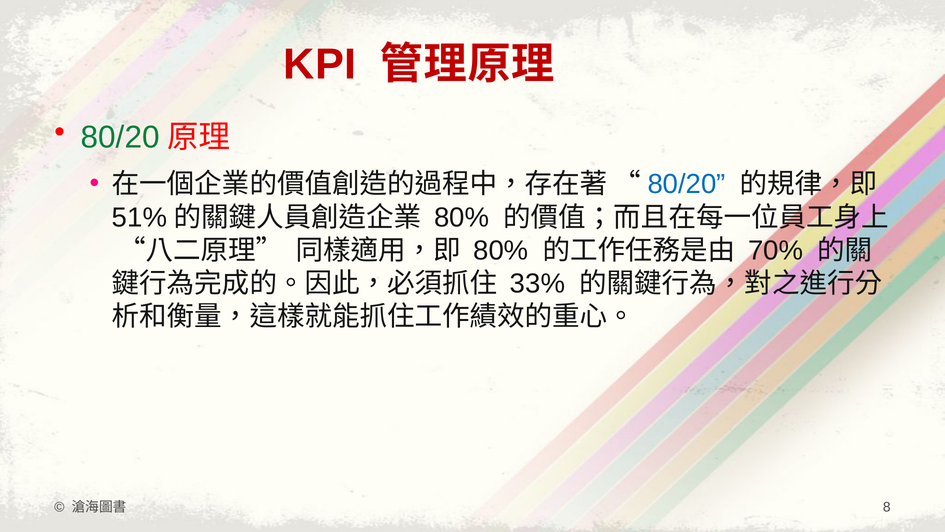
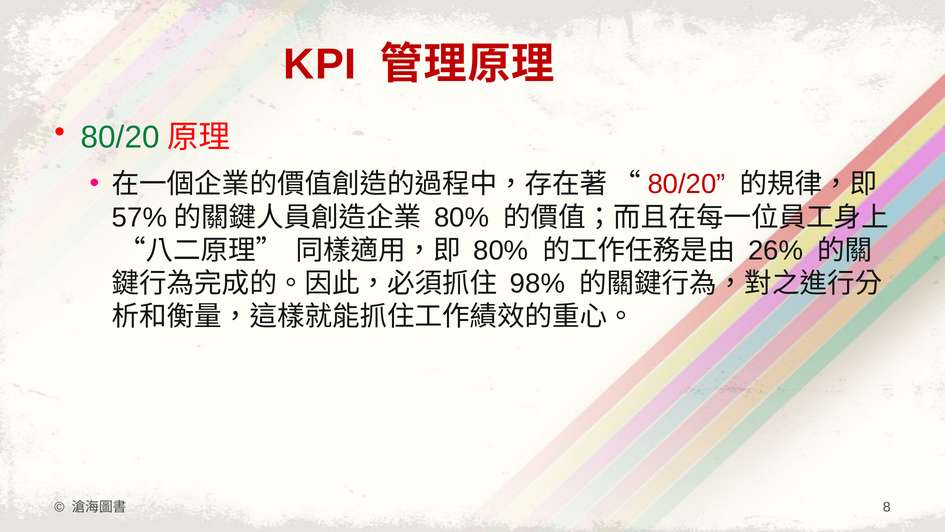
80/20 colour: blue -> red (687, 184)
51%: 51% -> 57% (139, 217)
70%: 70% -> 26% (776, 250)
33%: 33% -> 98% (538, 283)
